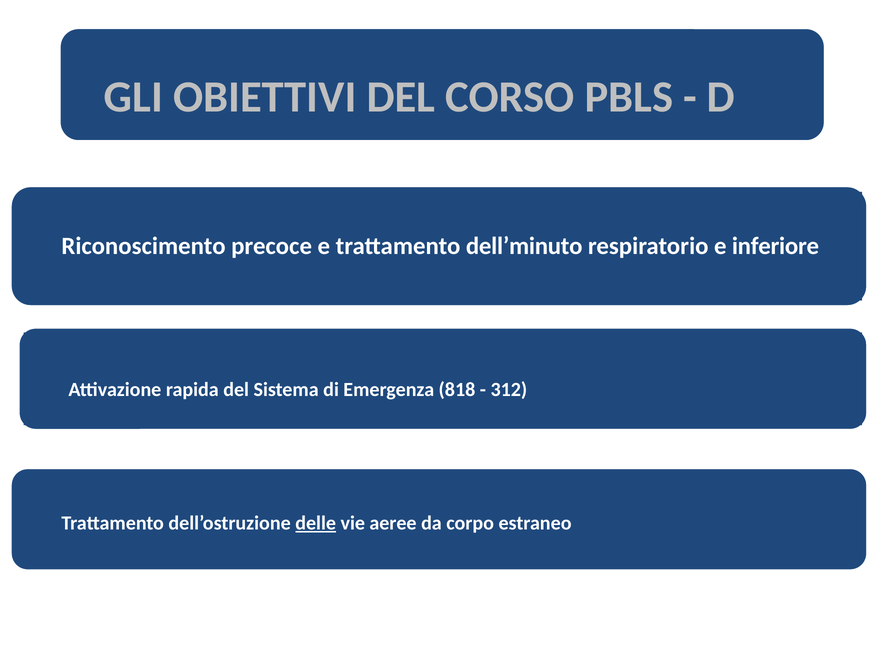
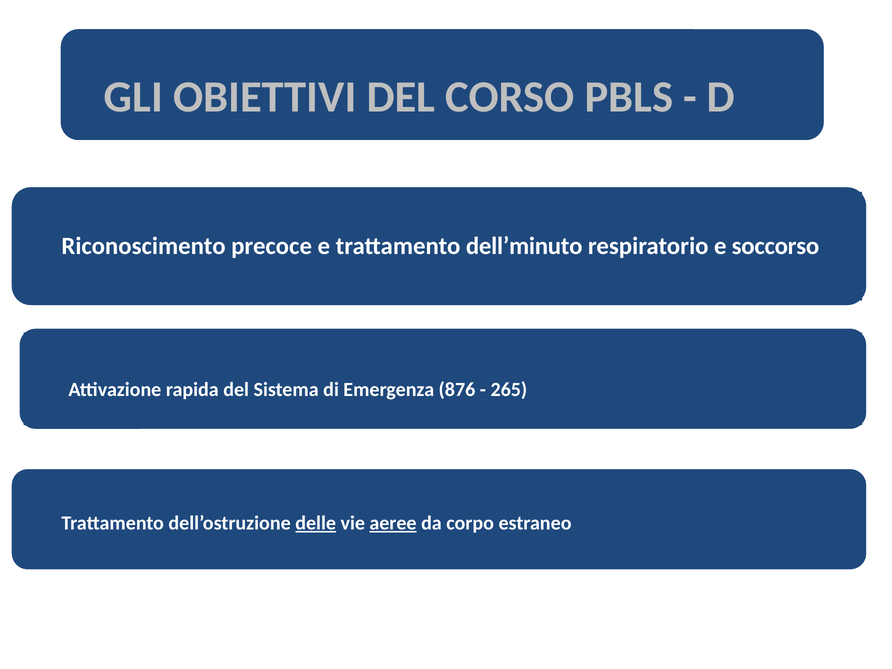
inferiore: inferiore -> soccorso (775, 246)
818: 818 -> 876 (457, 390)
312: 312 -> 265 (509, 390)
aeree underline: none -> present (393, 523)
